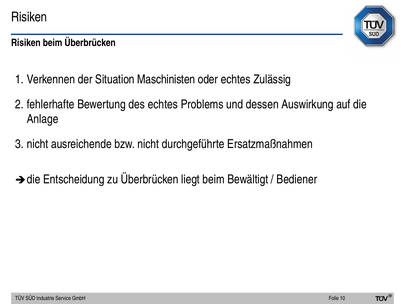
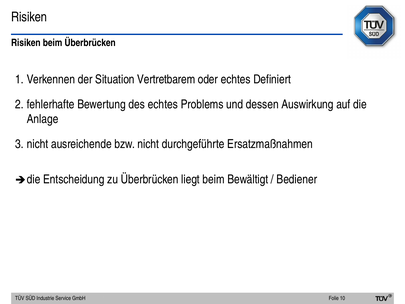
Maschinisten: Maschinisten -> Vertretbarem (166, 79)
Zulässig: Zulässig -> Definiert (272, 79)
